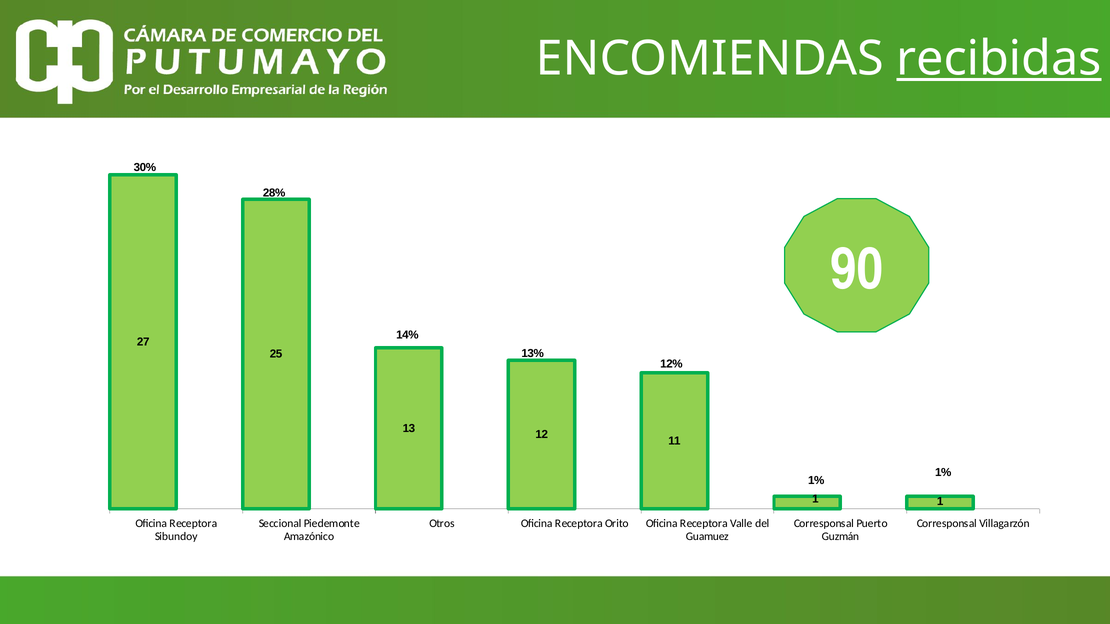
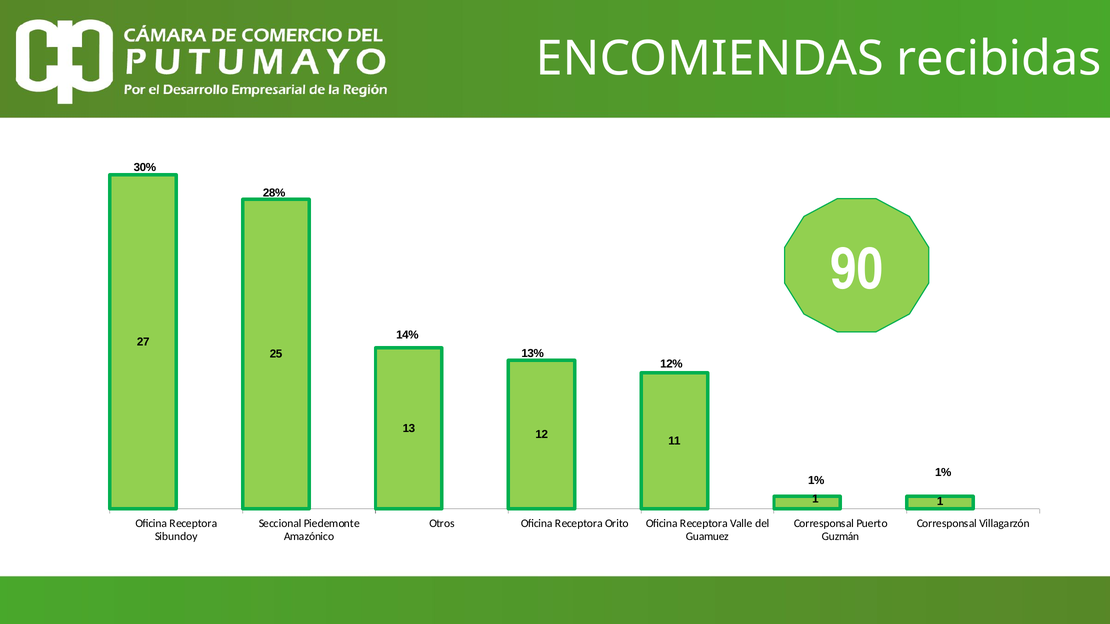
recibidas underline: present -> none (999, 59)
